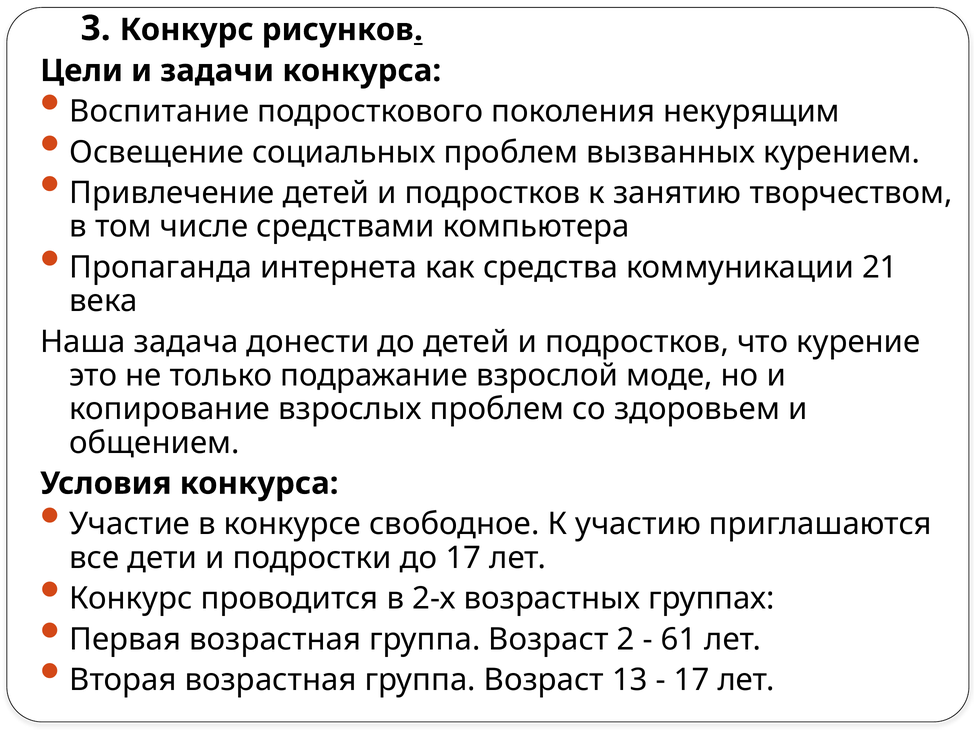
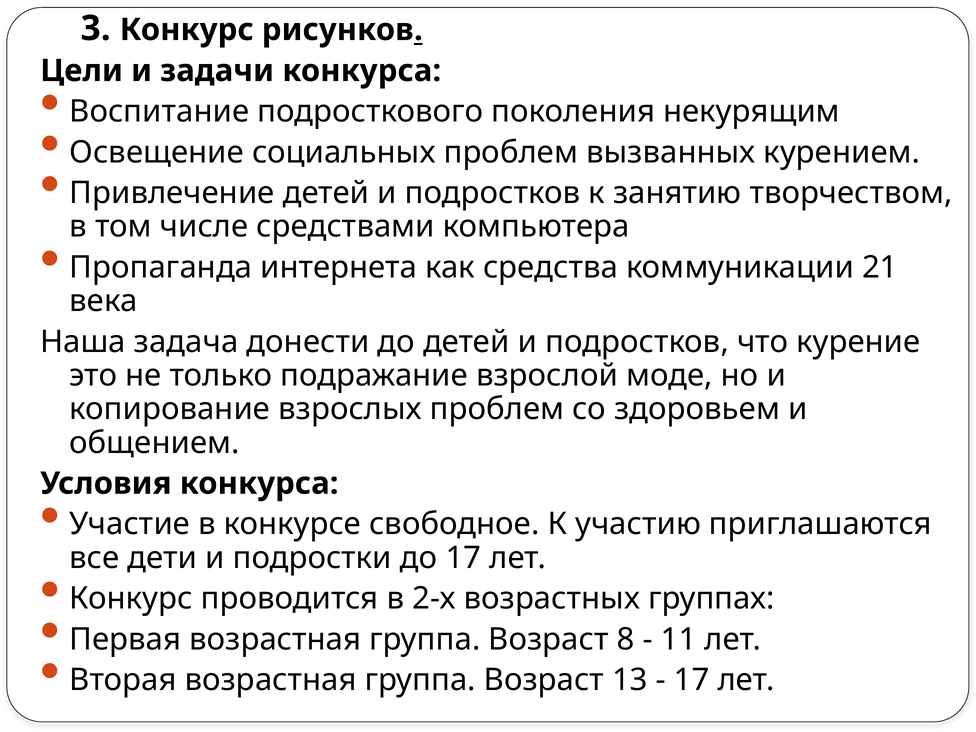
2: 2 -> 8 (626, 639)
61: 61 -> 11 (679, 639)
